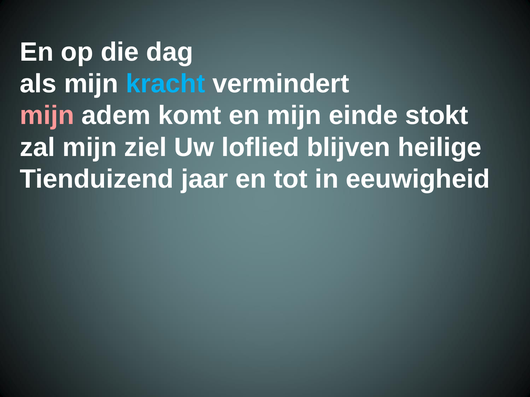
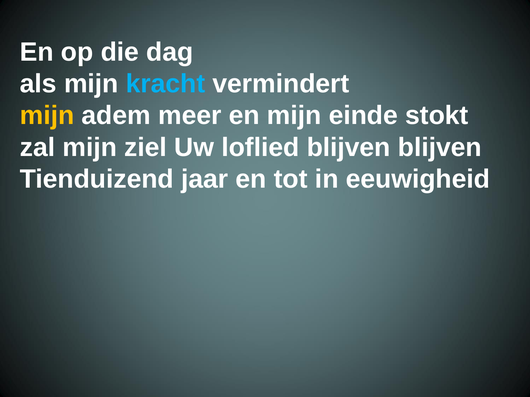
mijn colour: pink -> yellow (47, 116)
komt: komt -> meer (190, 116)
blijven heilige: heilige -> blijven (440, 148)
